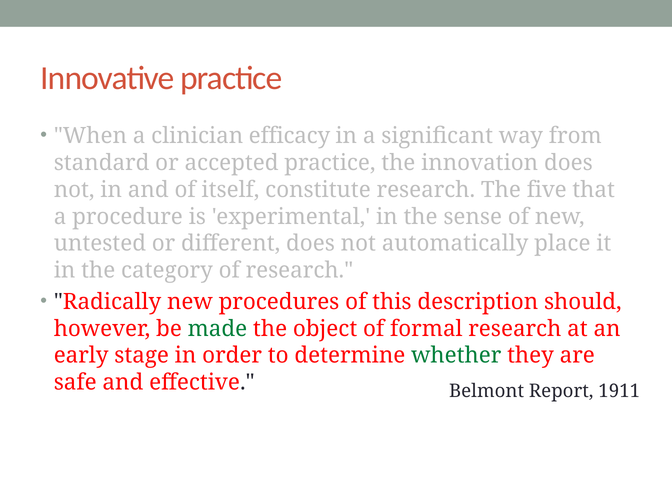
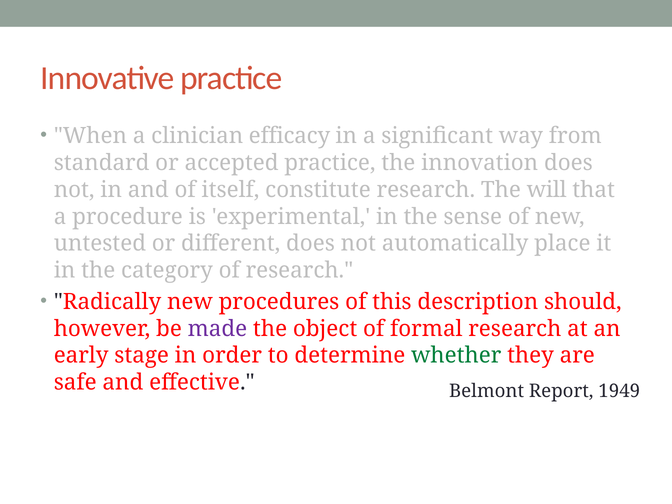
five: five -> will (547, 190)
made colour: green -> purple (217, 329)
1911: 1911 -> 1949 (619, 391)
